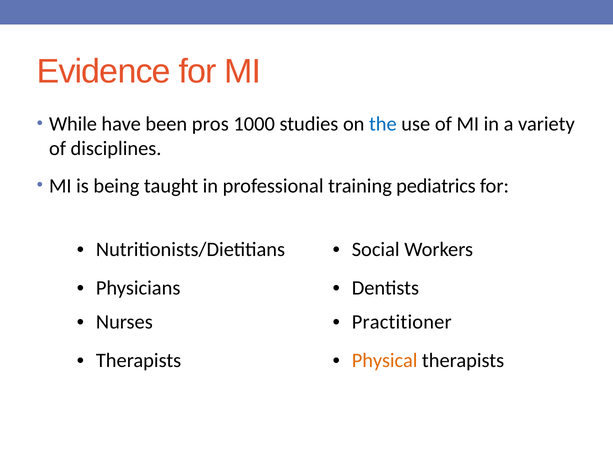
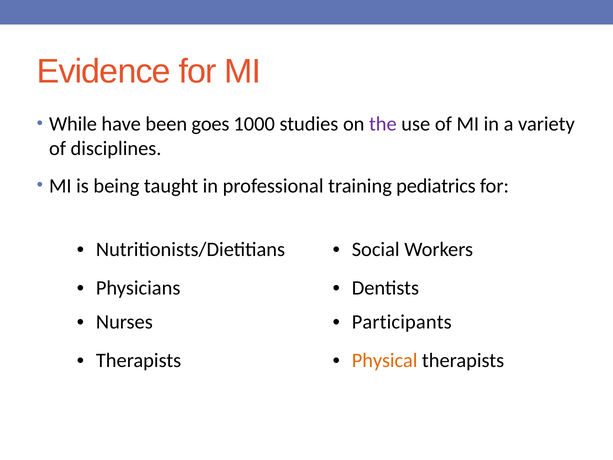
pros: pros -> goes (210, 124)
the colour: blue -> purple (383, 124)
Practitioner: Practitioner -> Participants (402, 322)
